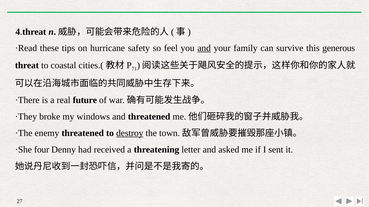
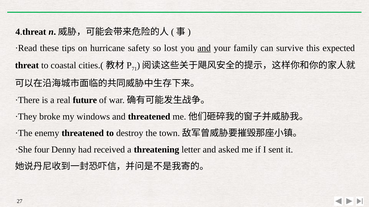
feel: feel -> lost (171, 48)
generous: generous -> expected (339, 48)
destroy underline: present -> none (130, 134)
